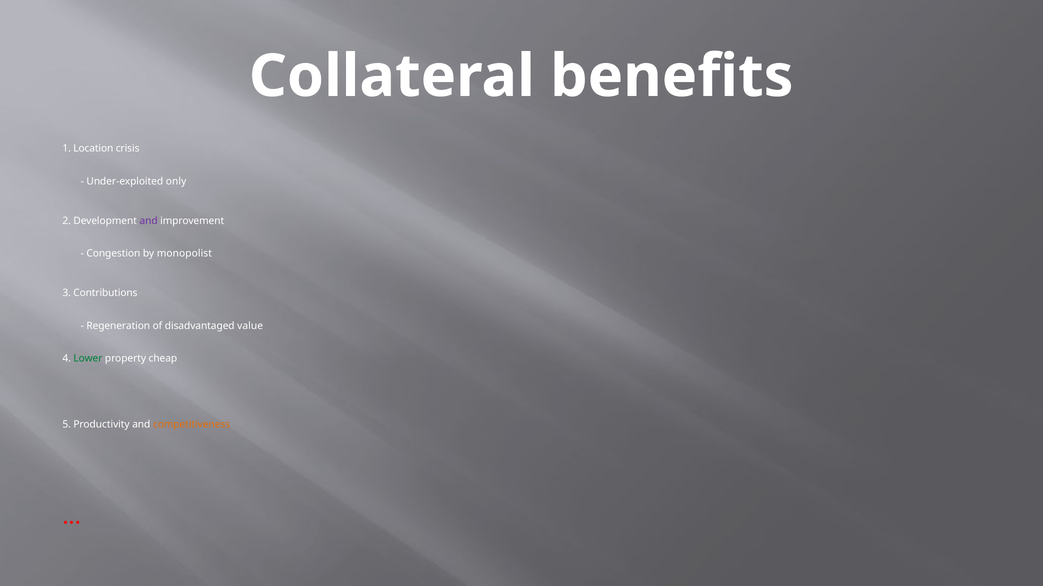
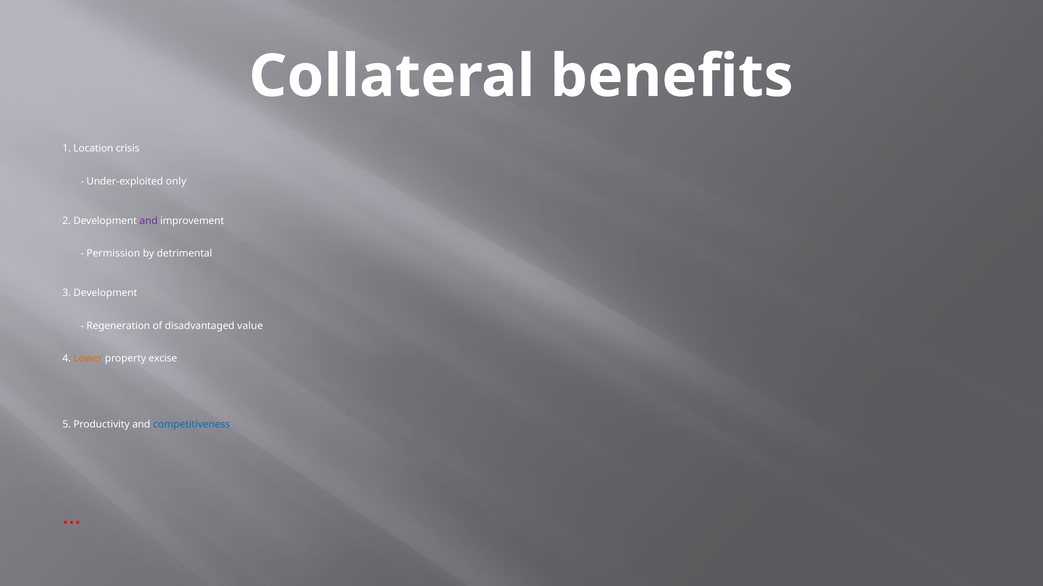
Congestion: Congestion -> Permission (113, 254)
monopolist: monopolist -> detrimental (185, 254)
3 Contributions: Contributions -> Development (105, 293)
Lower colour: green -> orange (88, 359)
cheap: cheap -> excise (163, 359)
competitiveness colour: orange -> blue (192, 425)
